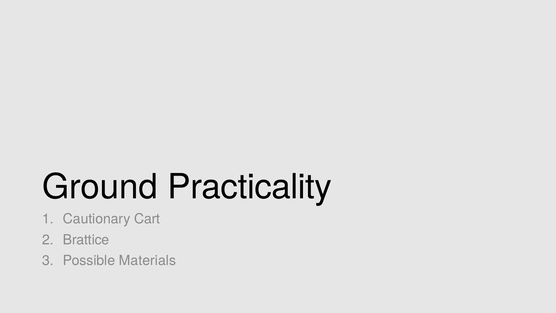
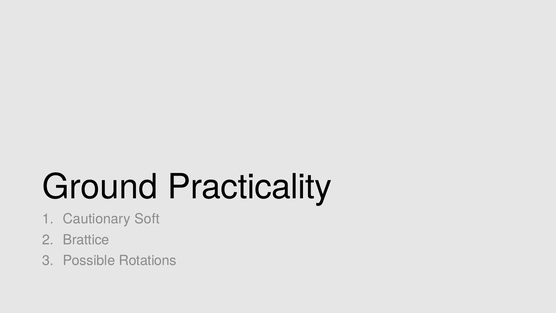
Cart: Cart -> Soft (147, 219)
Materials: Materials -> Rotations (148, 260)
